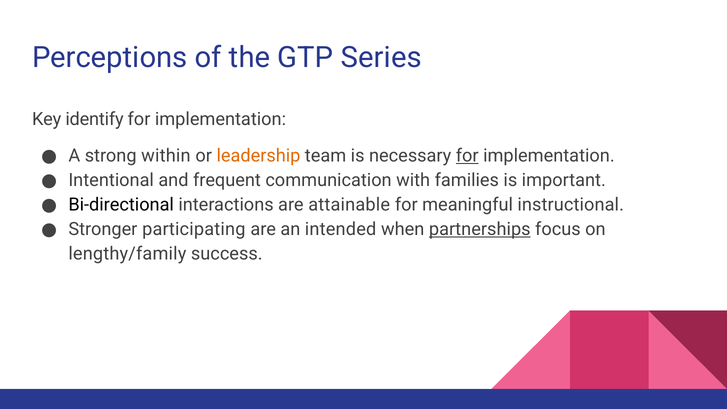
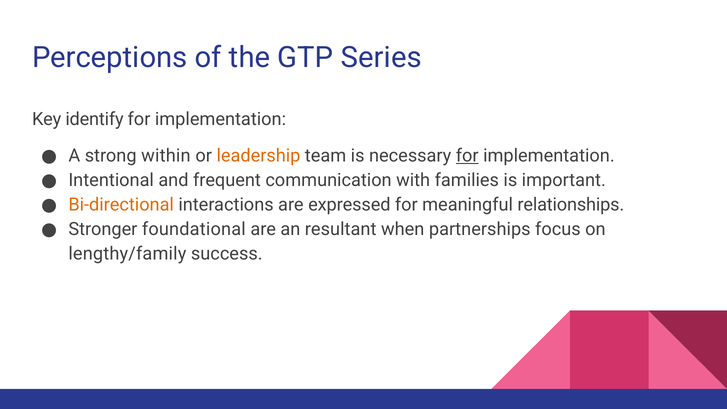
Bi-directional colour: black -> orange (121, 205)
attainable: attainable -> expressed (349, 205)
instructional: instructional -> relationships (571, 205)
participating: participating -> foundational (194, 229)
intended: intended -> resultant (341, 229)
partnerships underline: present -> none (480, 229)
